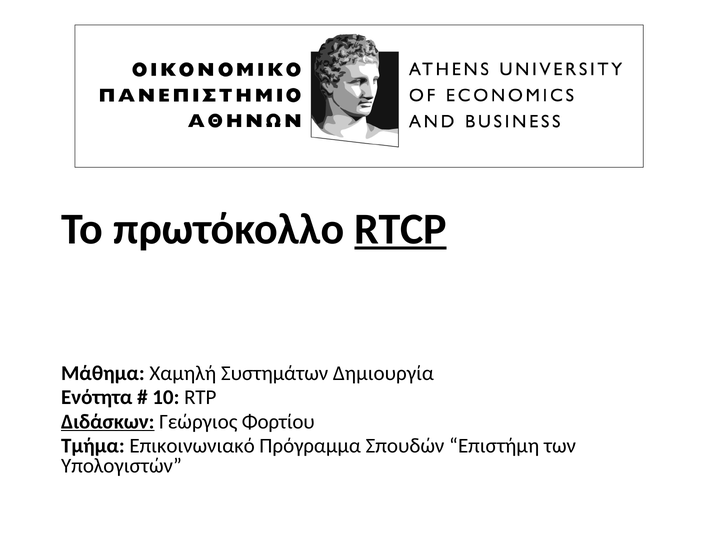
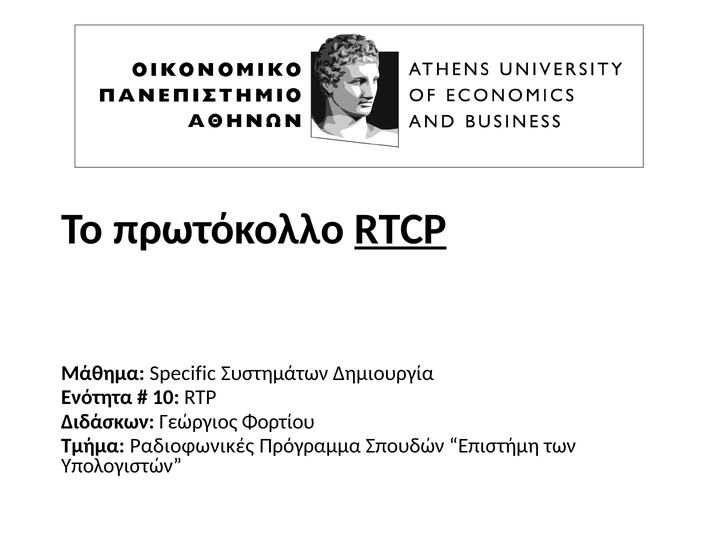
Χαμηλή: Χαμηλή -> Specific (183, 373)
Διδάσκων underline: present -> none (108, 421)
Επικοινωνιακό: Επικοινωνιακό -> Ραδιοφωνικές (192, 445)
